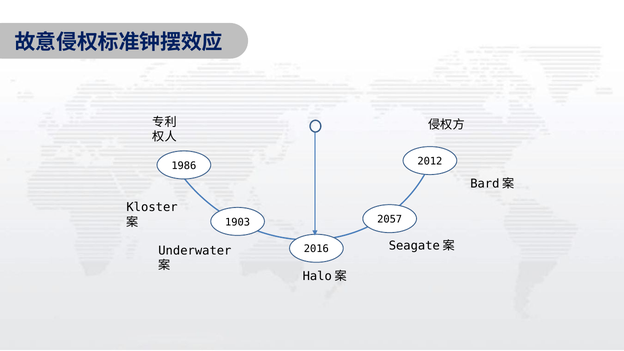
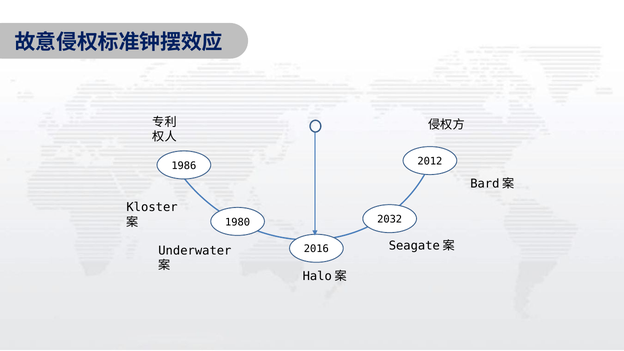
2057: 2057 -> 2032 (390, 219)
1903: 1903 -> 1980 (238, 222)
